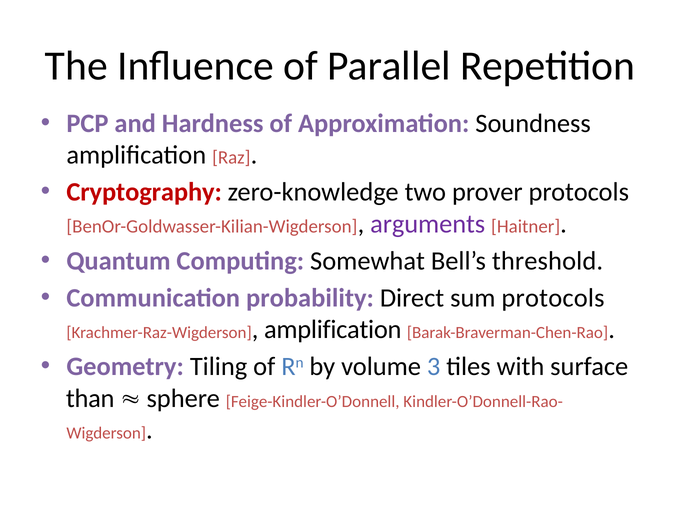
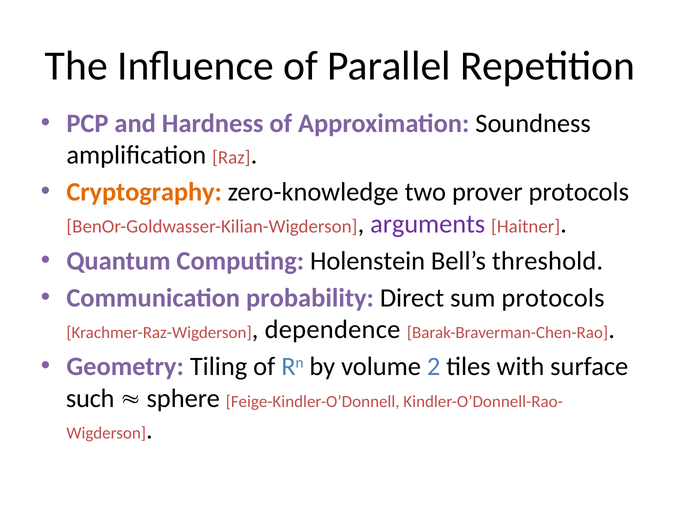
Cryptography colour: red -> orange (144, 192)
Somewhat: Somewhat -> Holenstein (368, 261)
amplification: amplification -> dependence (333, 329)
3: 3 -> 2 (434, 367)
than: than -> such (90, 398)
